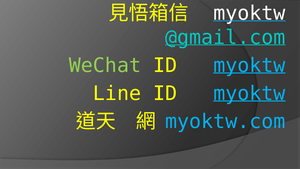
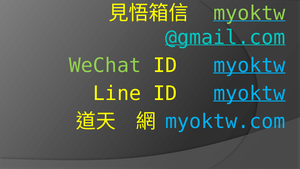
myoktw colour: white -> light green (249, 13)
